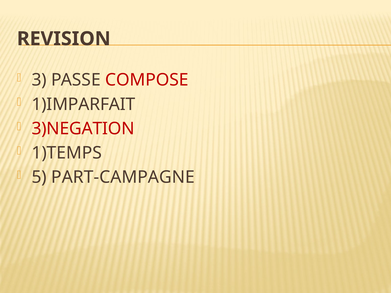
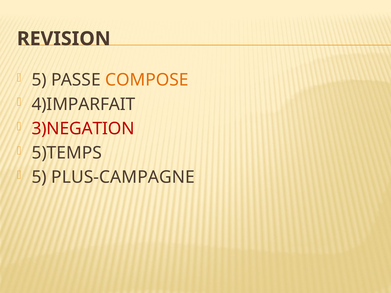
3: 3 -> 5 (39, 80)
COMPOSE colour: red -> orange (147, 80)
1)IMPARFAIT: 1)IMPARFAIT -> 4)IMPARFAIT (83, 104)
1)TEMPS: 1)TEMPS -> 5)TEMPS (67, 153)
PART-CAMPAGNE: PART-CAMPAGNE -> PLUS-CAMPAGNE (123, 177)
